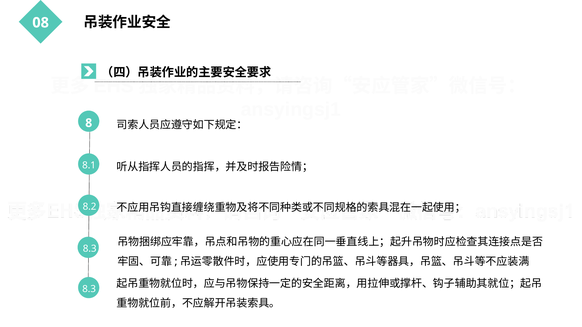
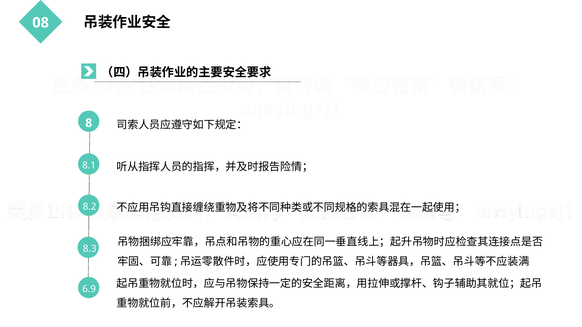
8.3: 8.3 -> 6.9 (89, 289)
